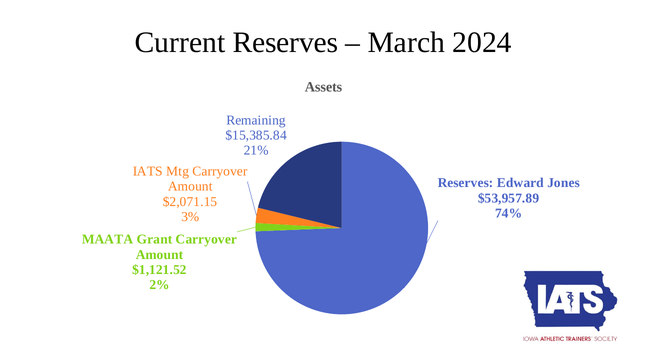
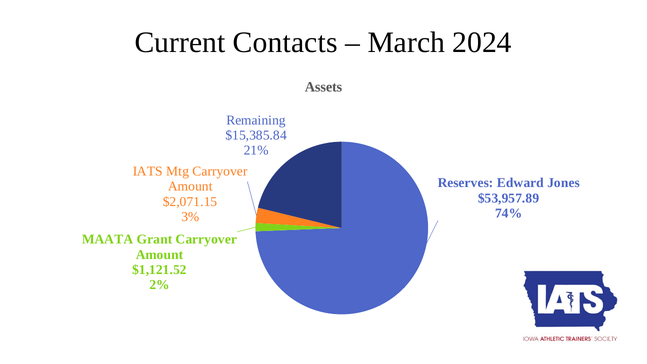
Current Reserves: Reserves -> Contacts (285, 43)
